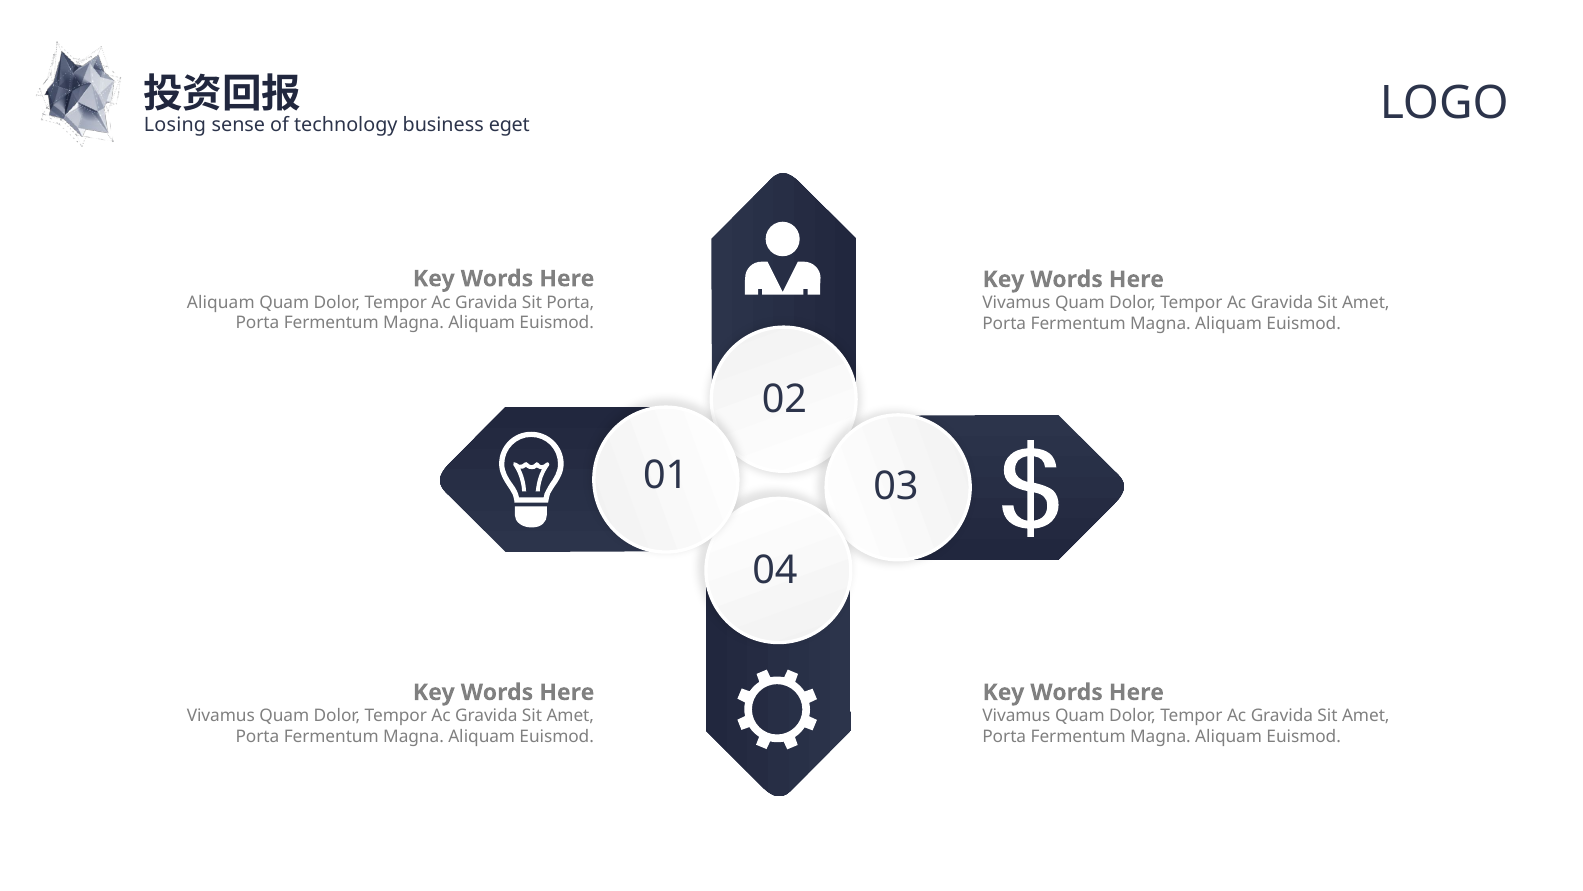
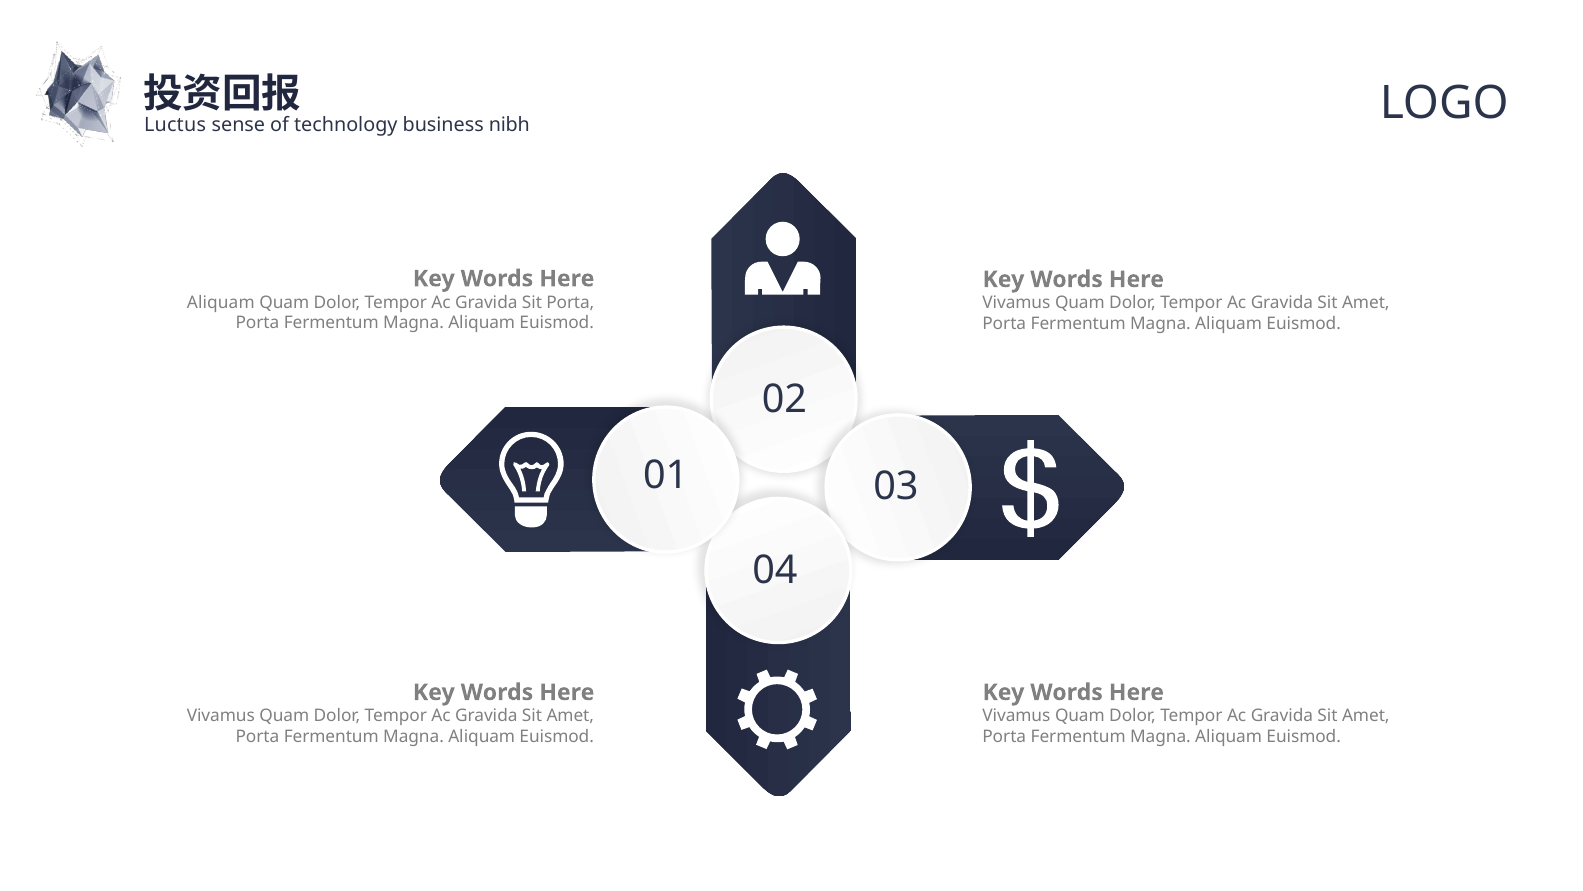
Losing: Losing -> Luctus (175, 125)
eget: eget -> nibh (509, 125)
